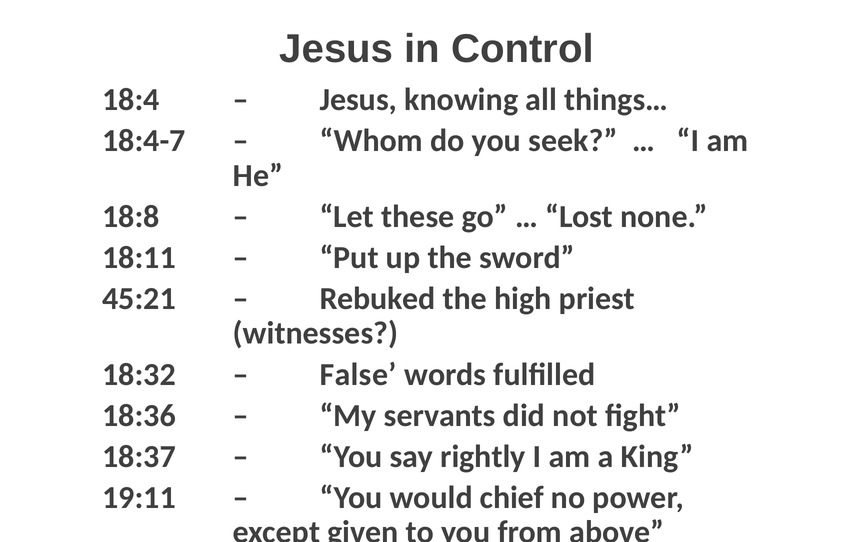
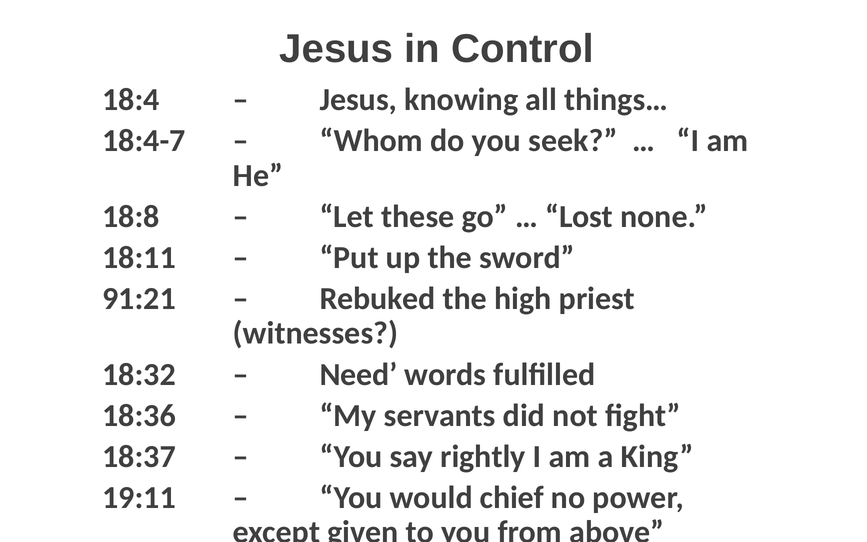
45:21: 45:21 -> 91:21 (139, 299)
False: False -> Need (358, 374)
